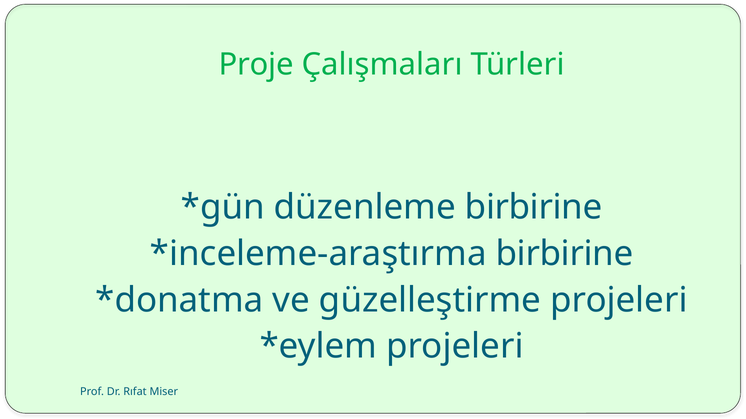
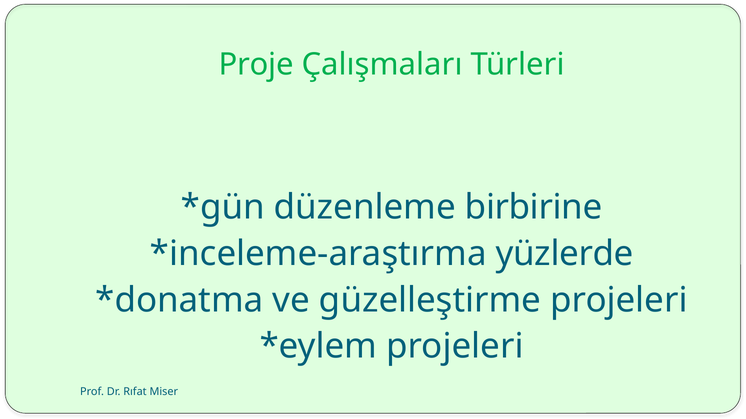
birbirine: birbirine -> yüzlerde (565, 254)
